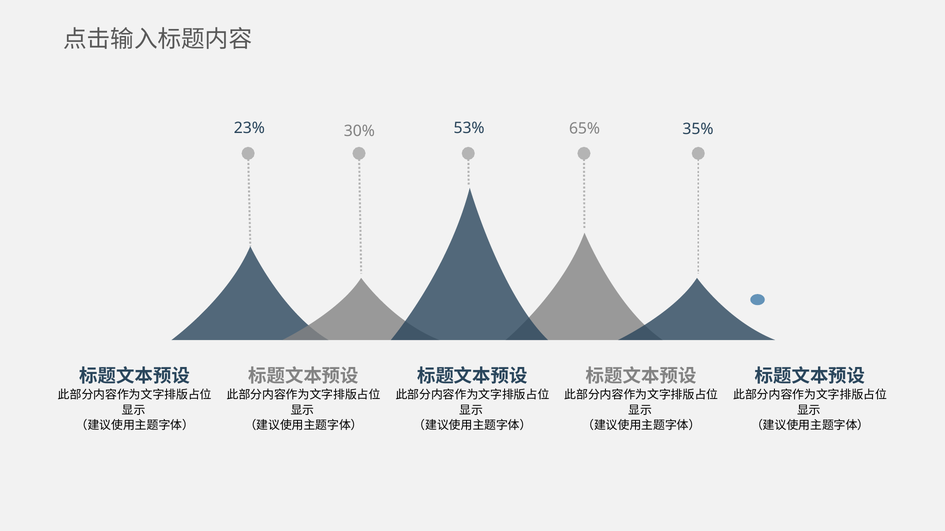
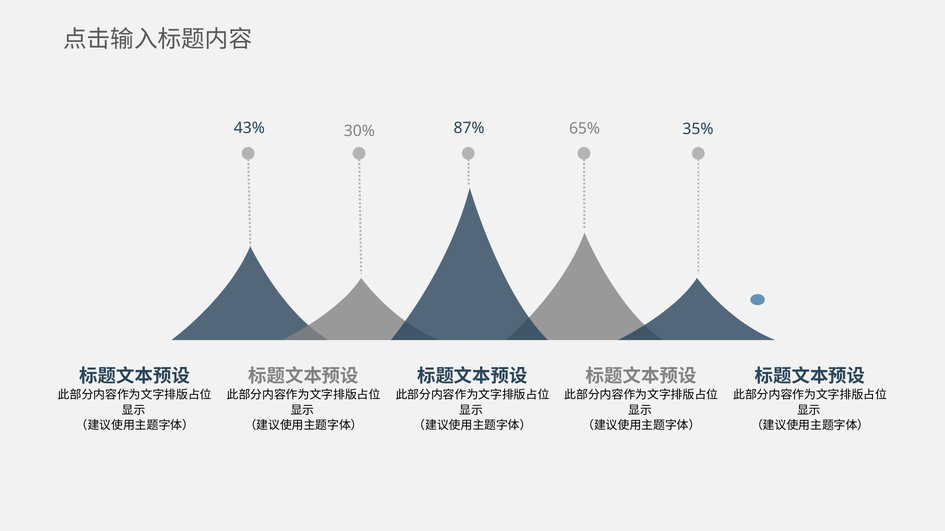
53%: 53% -> 87% (469, 128)
23%: 23% -> 43% (249, 128)
